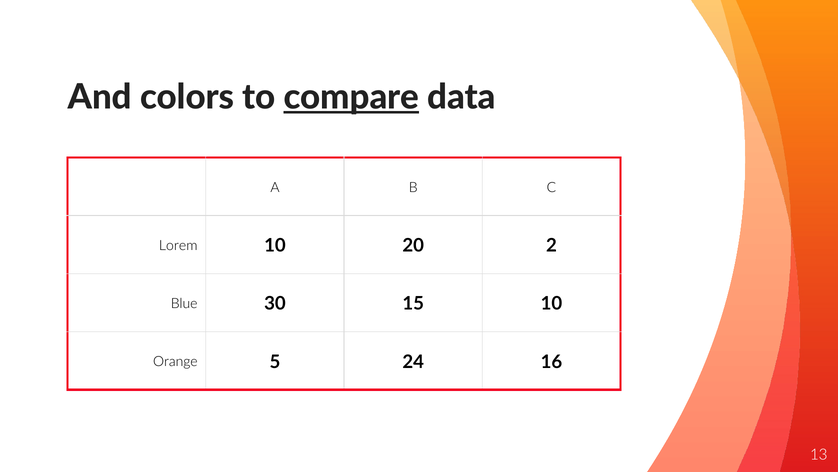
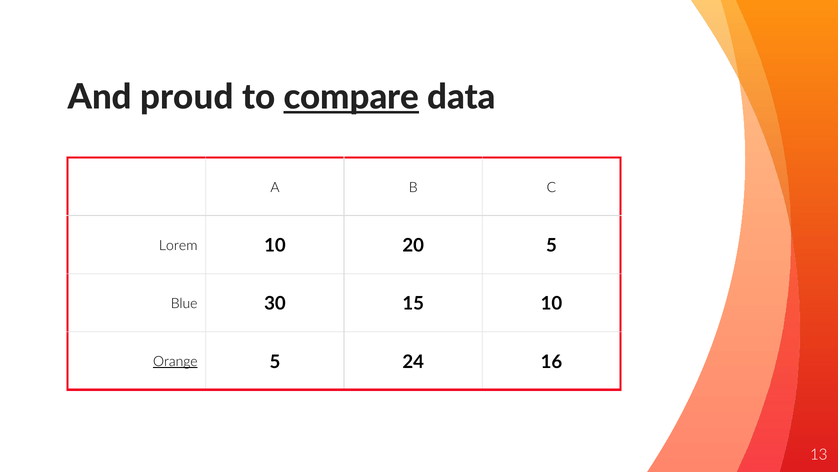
colors: colors -> proud (187, 97)
20 2: 2 -> 5 (551, 245)
Orange underline: none -> present (175, 361)
